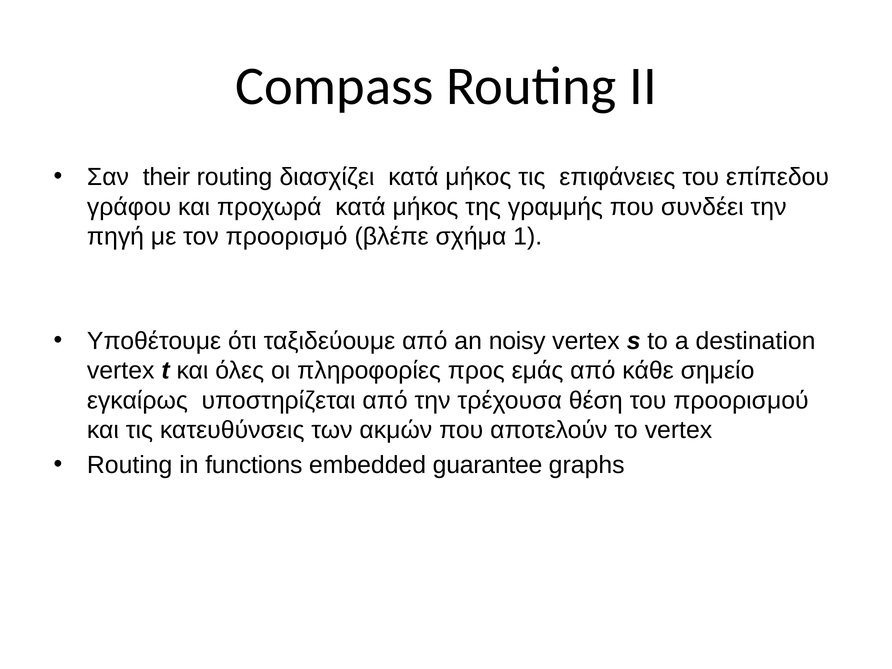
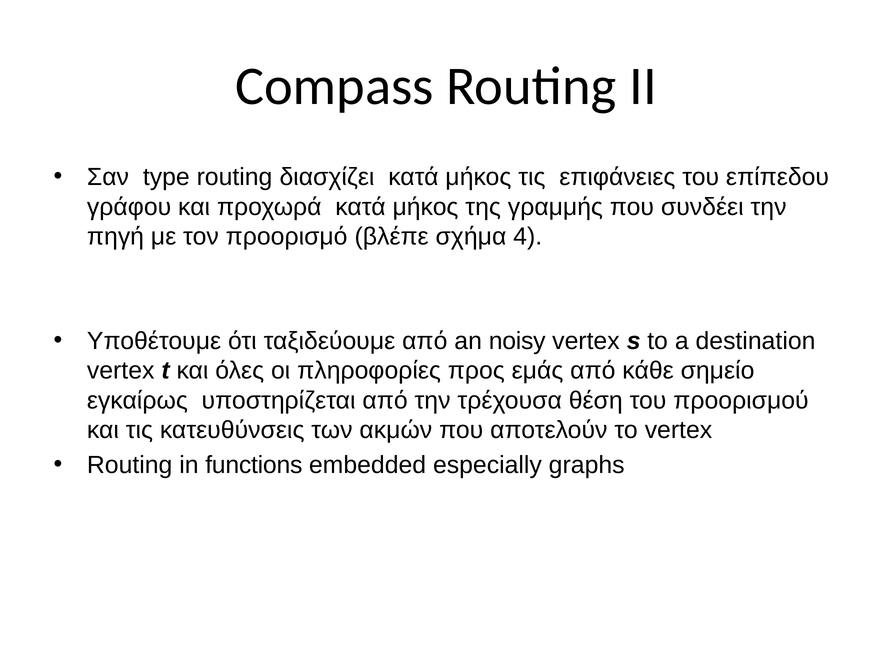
their: their -> type (166, 177)
1: 1 -> 4 (528, 237)
guarantee: guarantee -> especially (487, 465)
